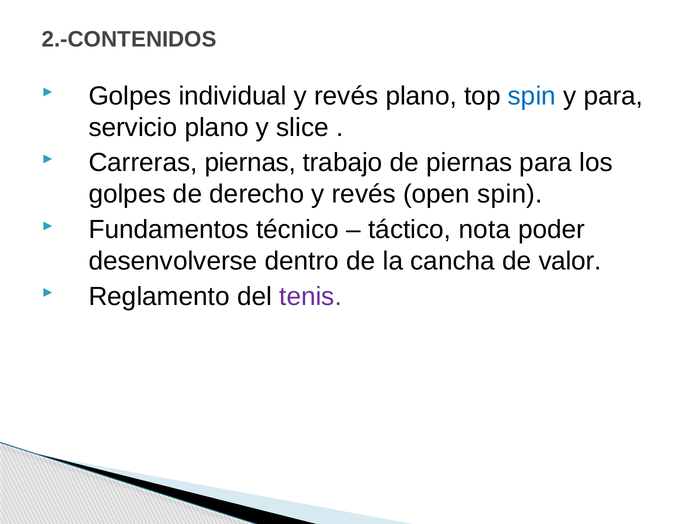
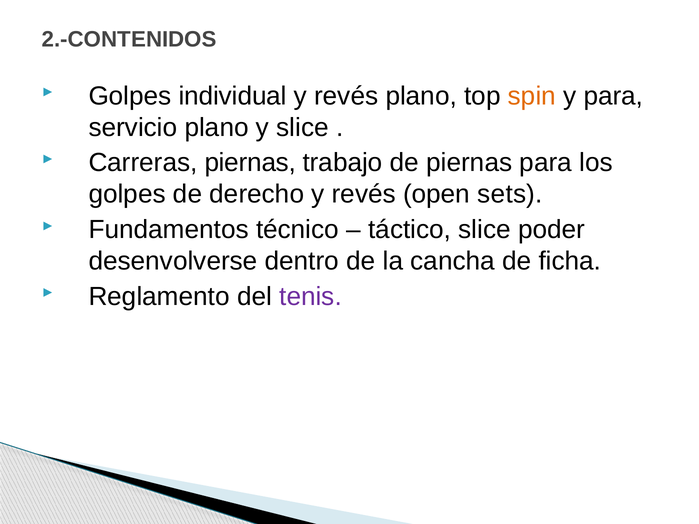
spin colour: blue -> orange (532, 96)
open spin: spin -> sets (510, 194)
táctico nota: nota -> slice (485, 230)
valor: valor -> ficha (570, 261)
